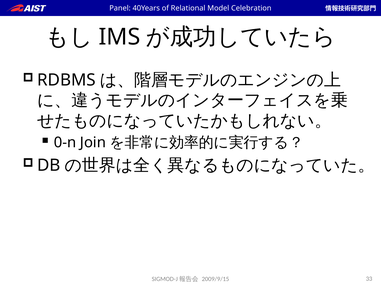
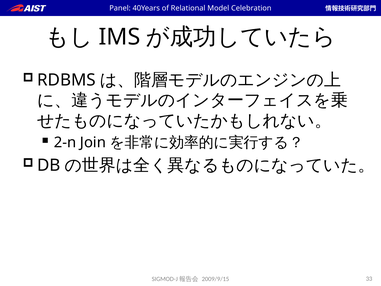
0-n: 0-n -> 2-n (65, 142)
